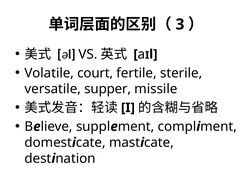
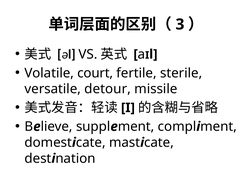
supper: supper -> detour (108, 89)
